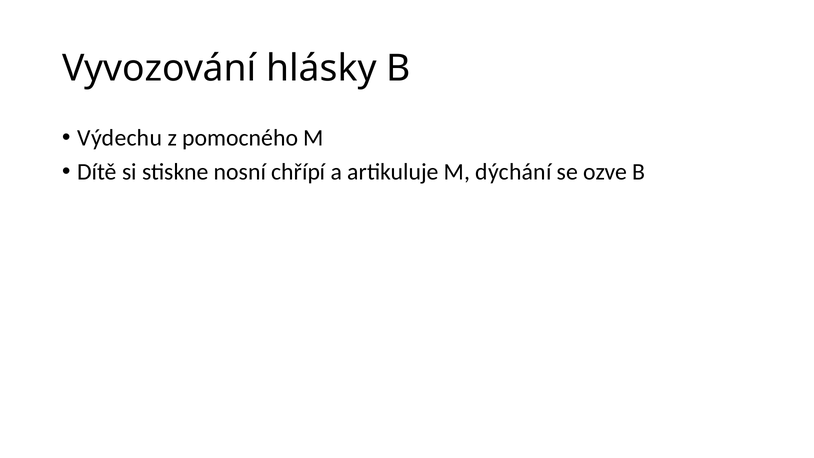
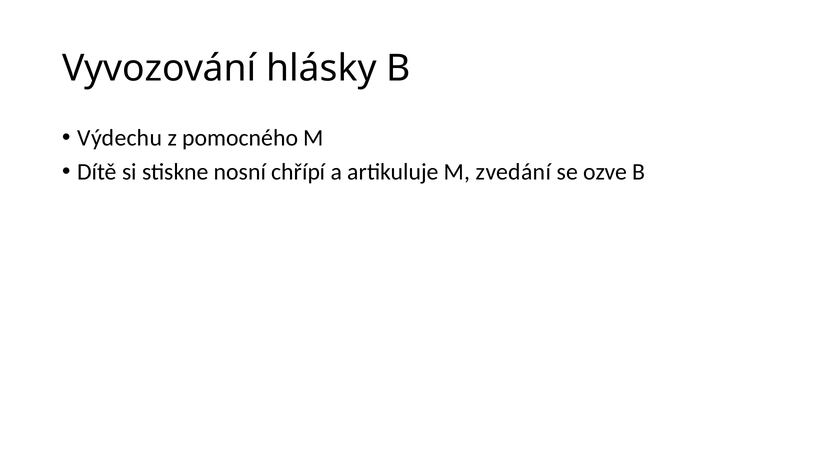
dýchání: dýchání -> zvedání (513, 172)
